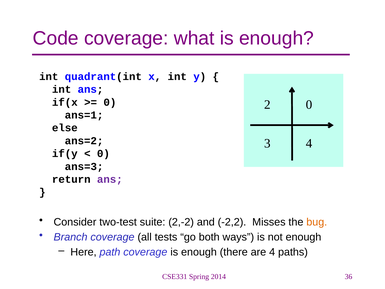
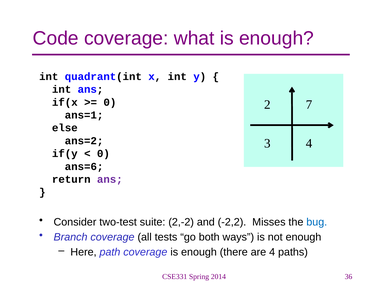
0: 0 -> 7 (309, 105)
ans=3: ans=3 -> ans=6 (84, 166)
bug colour: orange -> blue (317, 222)
